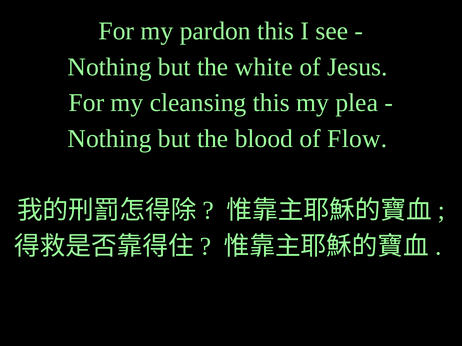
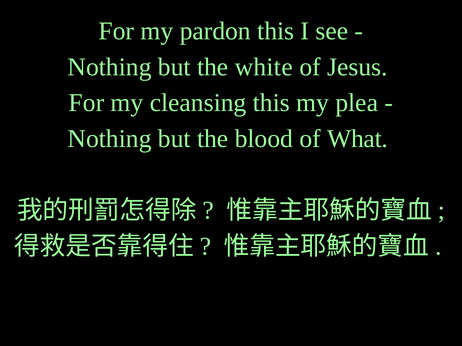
Flow: Flow -> What (358, 139)
